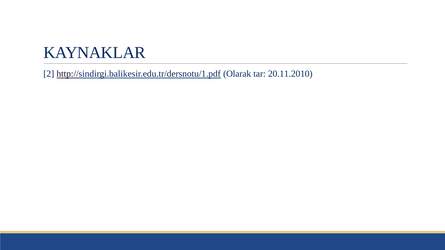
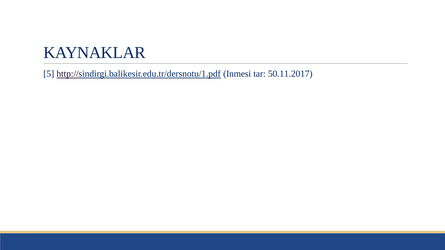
2: 2 -> 5 (49, 74)
Olarak: Olarak -> Inmesi (237, 74)
20.11.2010: 20.11.2010 -> 50.11.2017 (290, 74)
